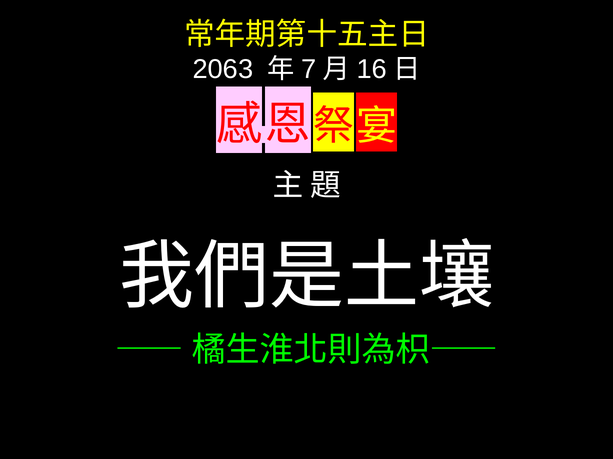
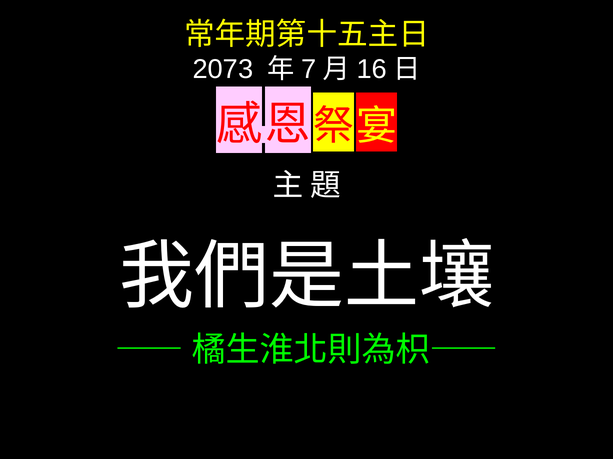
2063: 2063 -> 2073 (223, 69)
